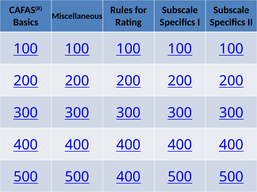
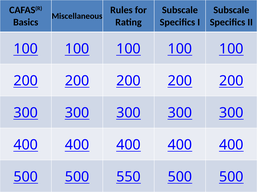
500 400: 400 -> 550 (129, 177)
